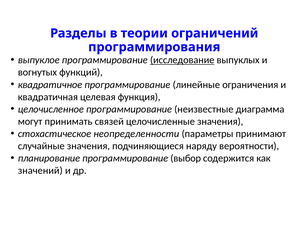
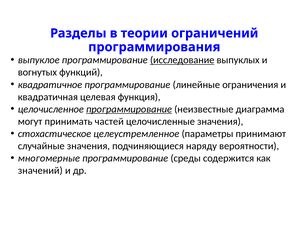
программирование underline: none -> present (129, 109)
связей: связей -> частей (109, 122)
неопределенности: неопределенности -> целеустремленное (136, 134)
планирование: планирование -> многомерные (49, 158)
выбор: выбор -> среды (186, 158)
